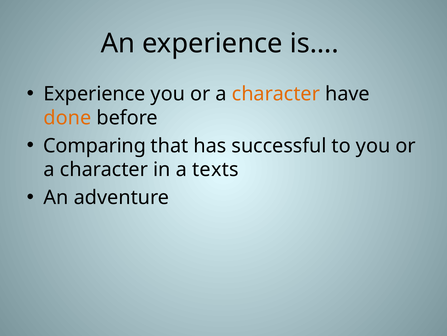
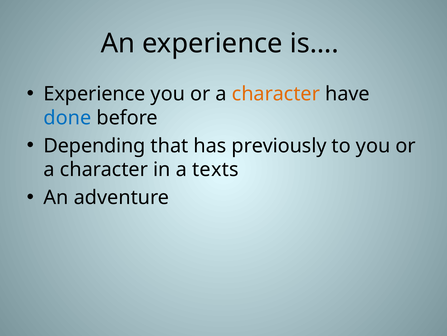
done colour: orange -> blue (67, 118)
Comparing: Comparing -> Depending (95, 145)
successful: successful -> previously (279, 145)
